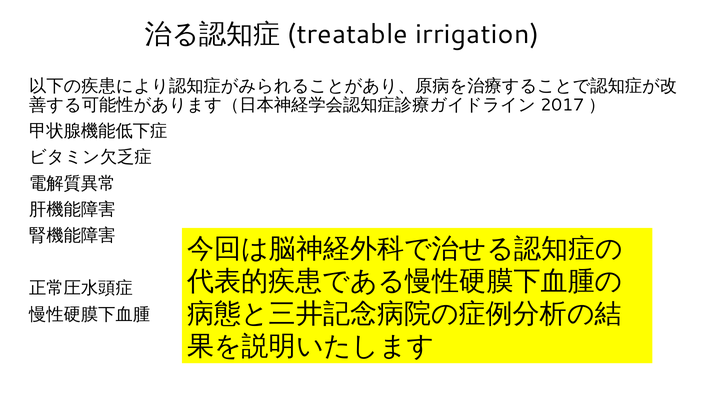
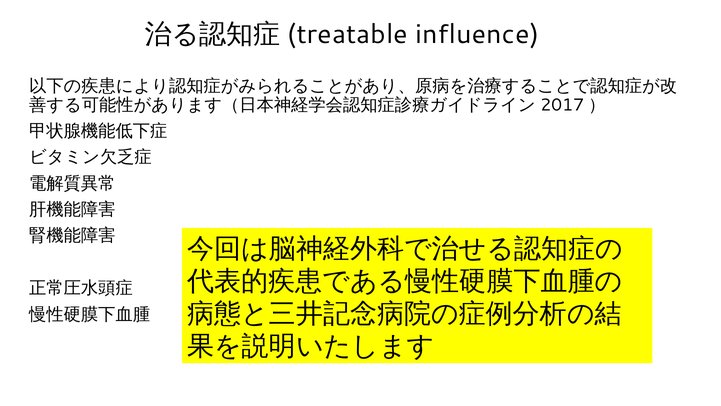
irrigation: irrigation -> influence (477, 34)
